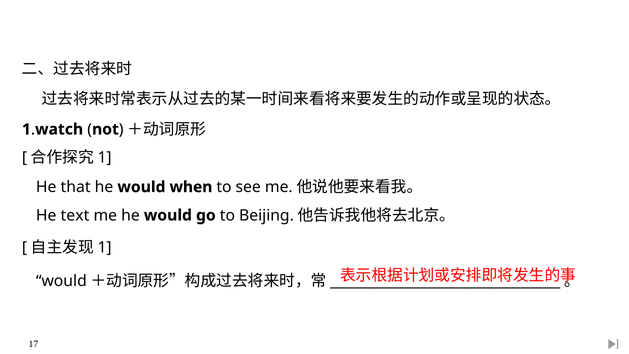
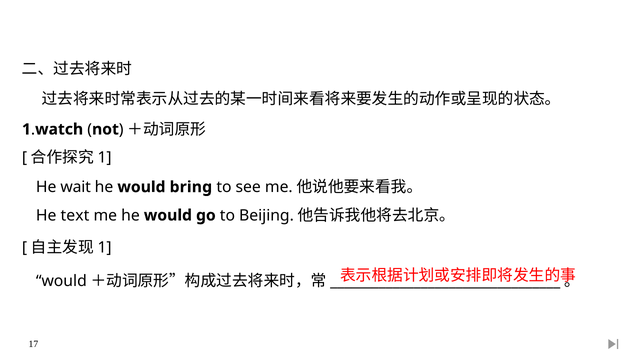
that: that -> wait (76, 187)
when: when -> bring (191, 187)
